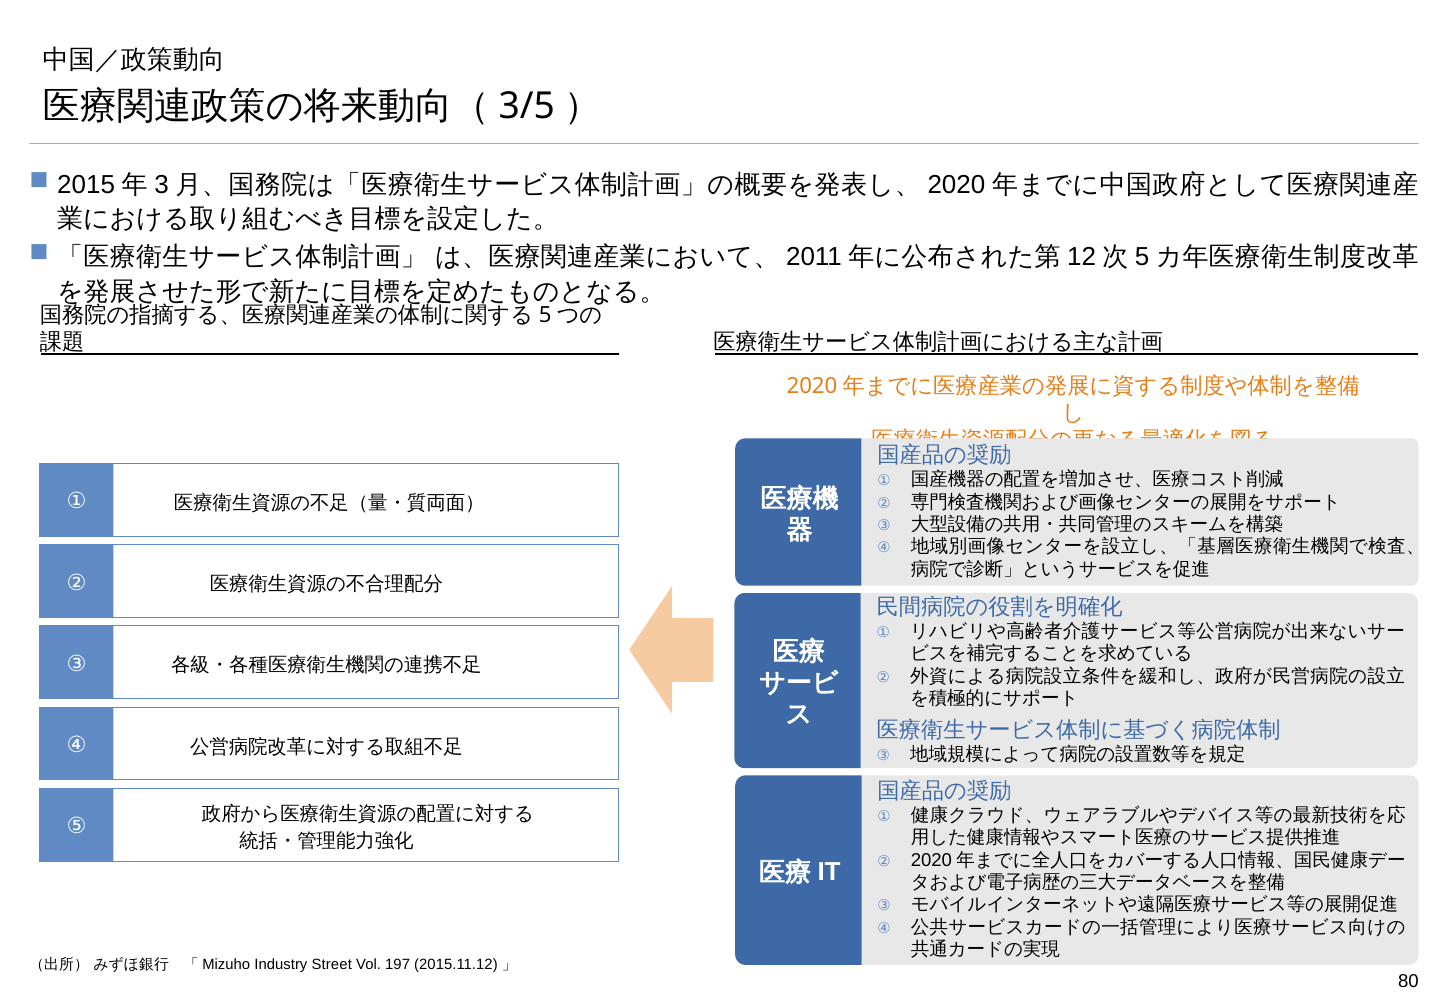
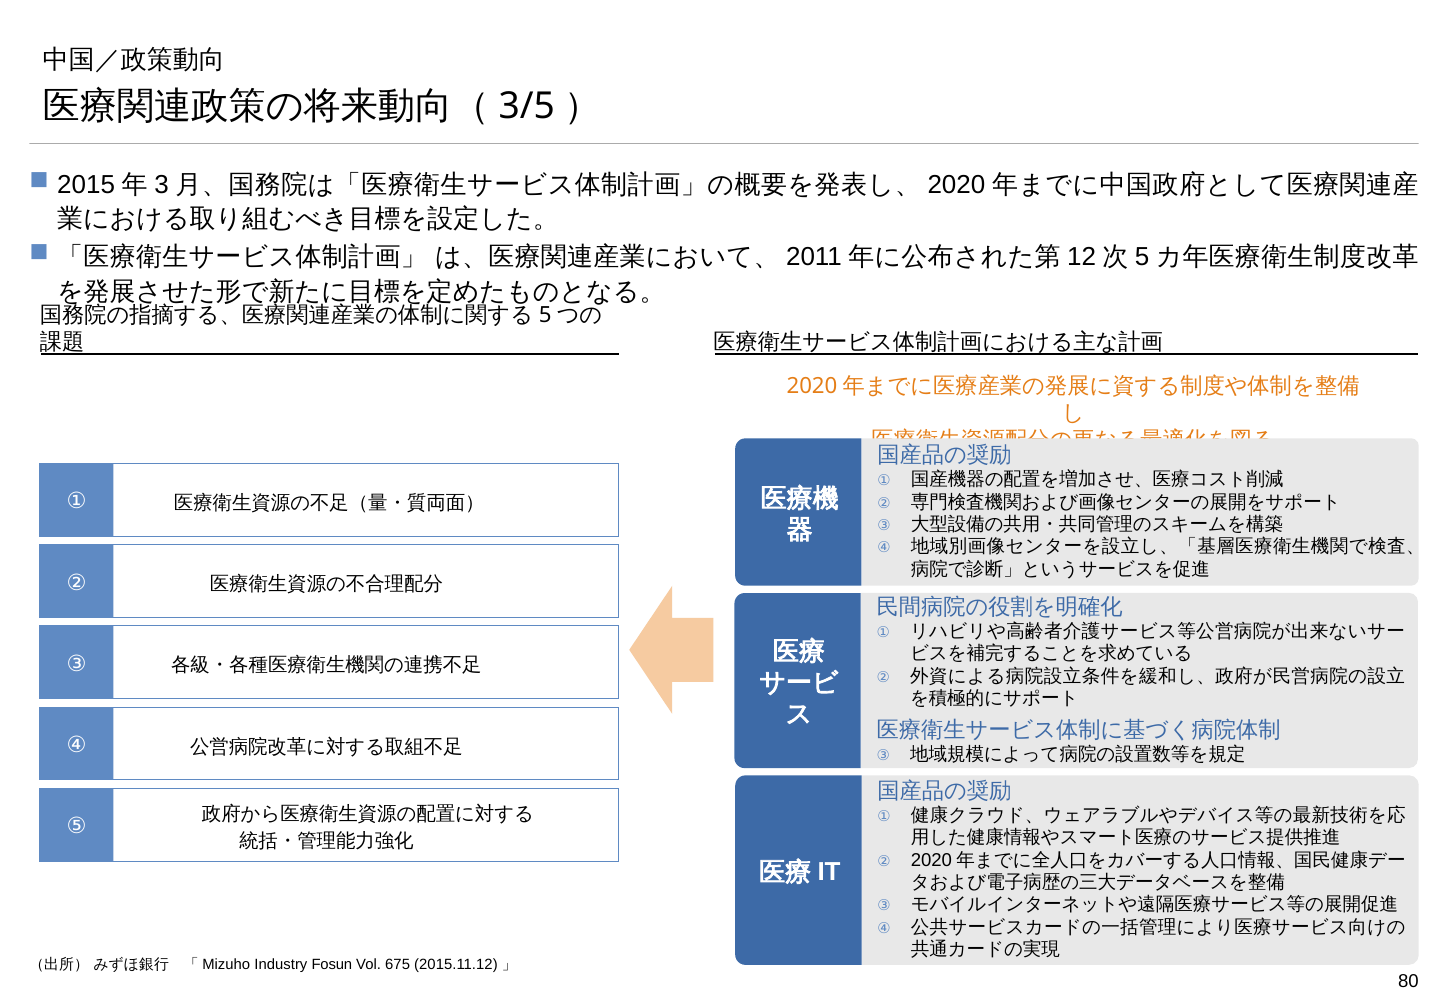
Street: Street -> Fosun (332, 964)
197: 197 -> 675 (398, 964)
